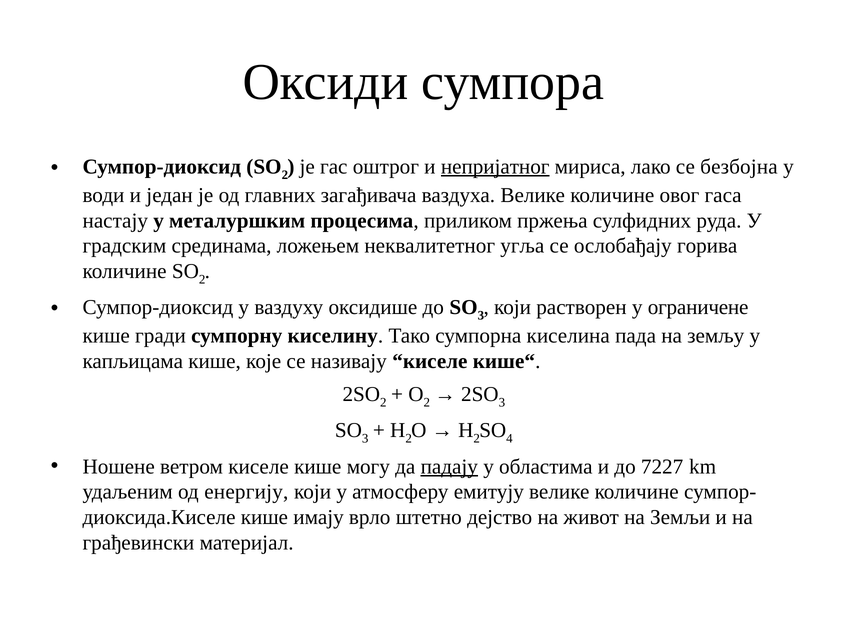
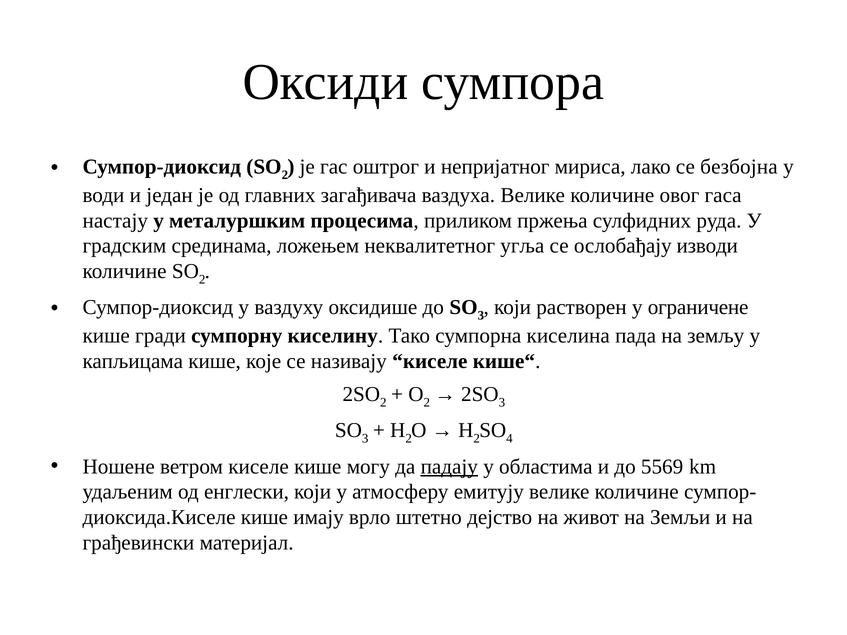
непријатног underline: present -> none (495, 167)
горива: горива -> изводи (707, 246)
7227: 7227 -> 5569 (662, 467)
енергију: енергију -> енглески (246, 492)
